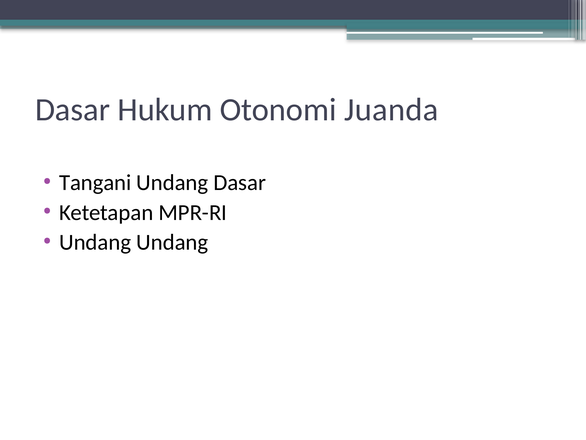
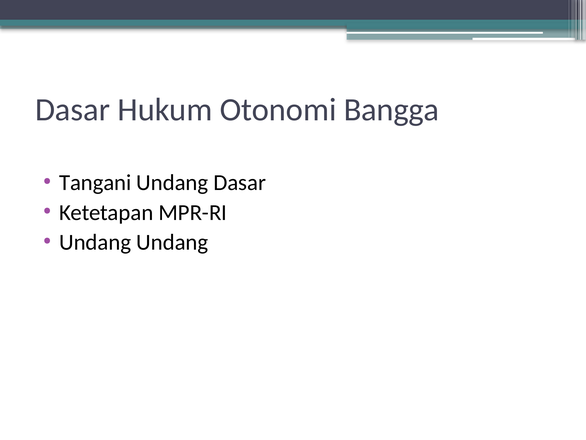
Juanda: Juanda -> Bangga (392, 110)
